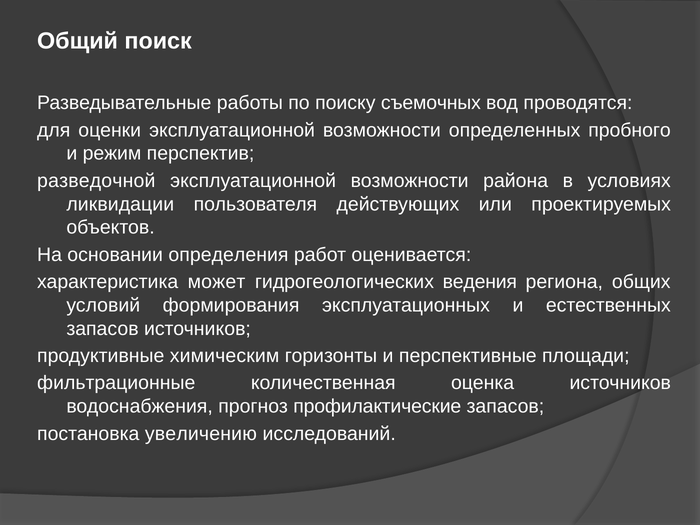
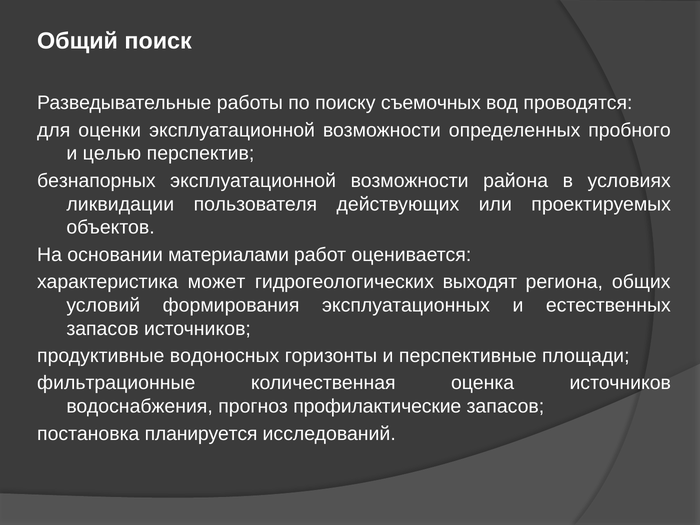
режим: режим -> целью (112, 154)
разведочной: разведочной -> безнапорных (96, 181)
определения: определения -> материалами (229, 255)
ведения: ведения -> выходят (480, 282)
химическим: химическим -> водоносных (225, 356)
увеличению: увеличению -> планируется (201, 434)
